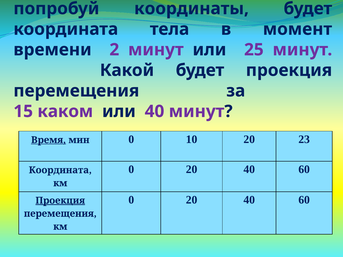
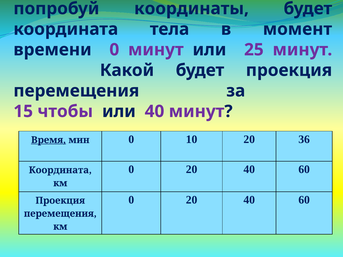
времени 2: 2 -> 0 (114, 50)
каком: каком -> чтобы (65, 111)
23: 23 -> 36 (304, 139)
Проекция underline: present -> none (60, 201)
